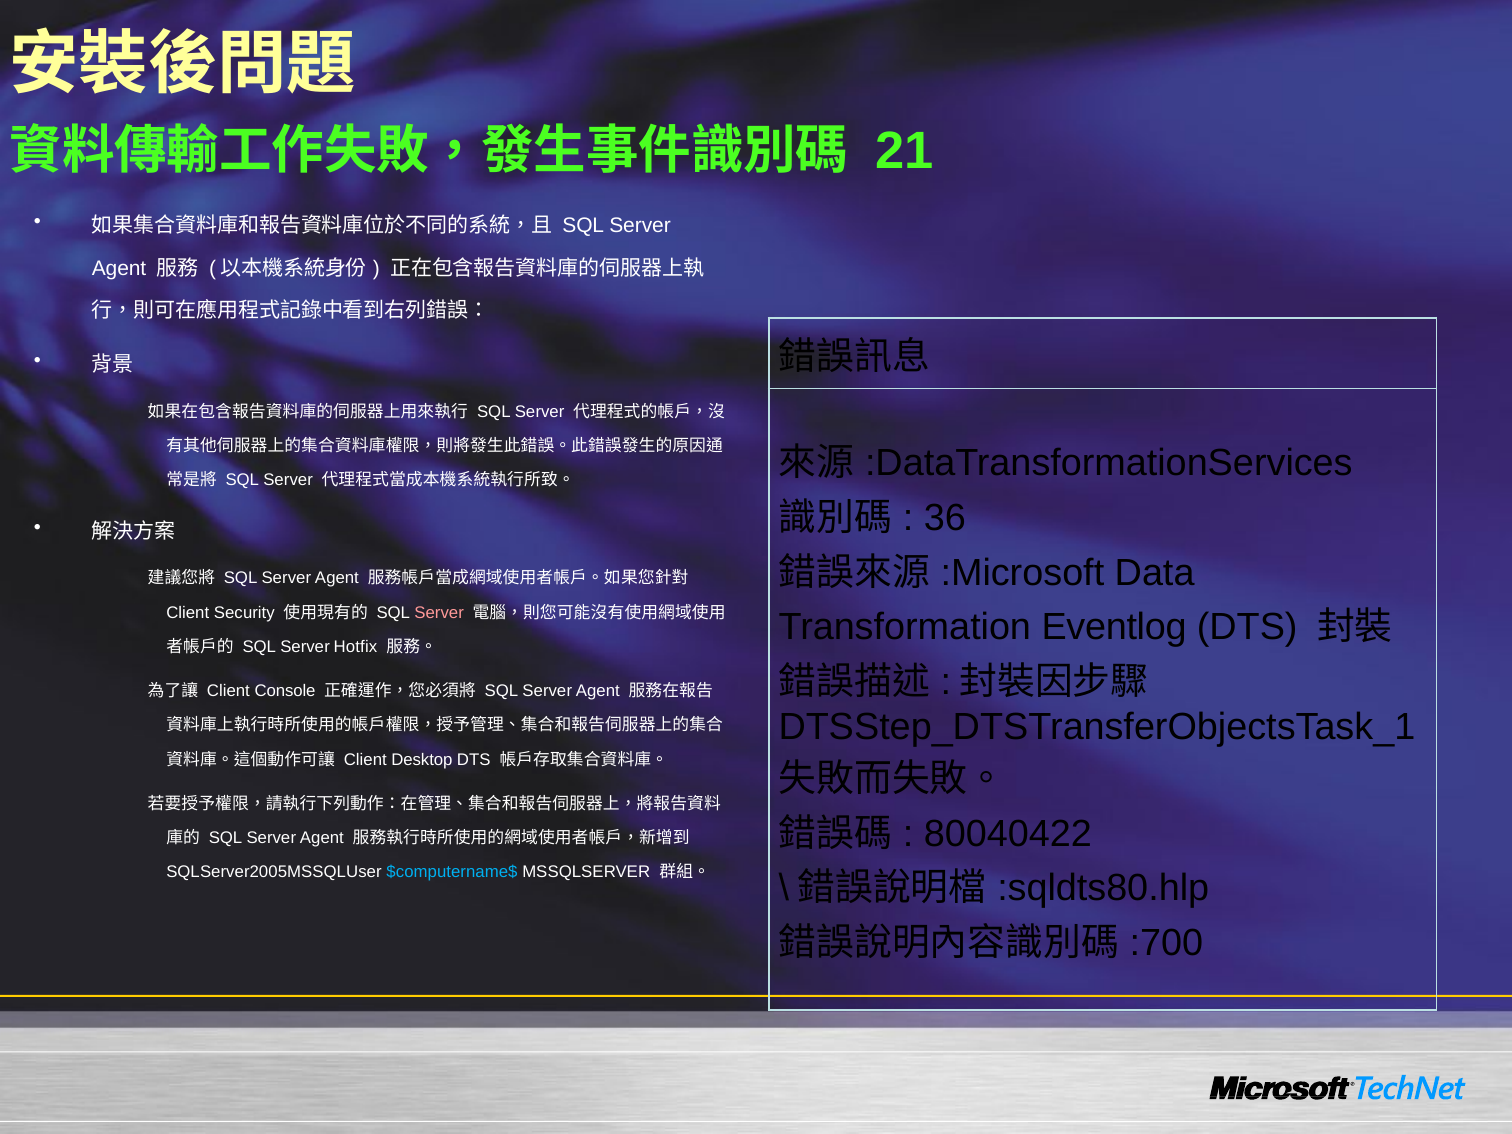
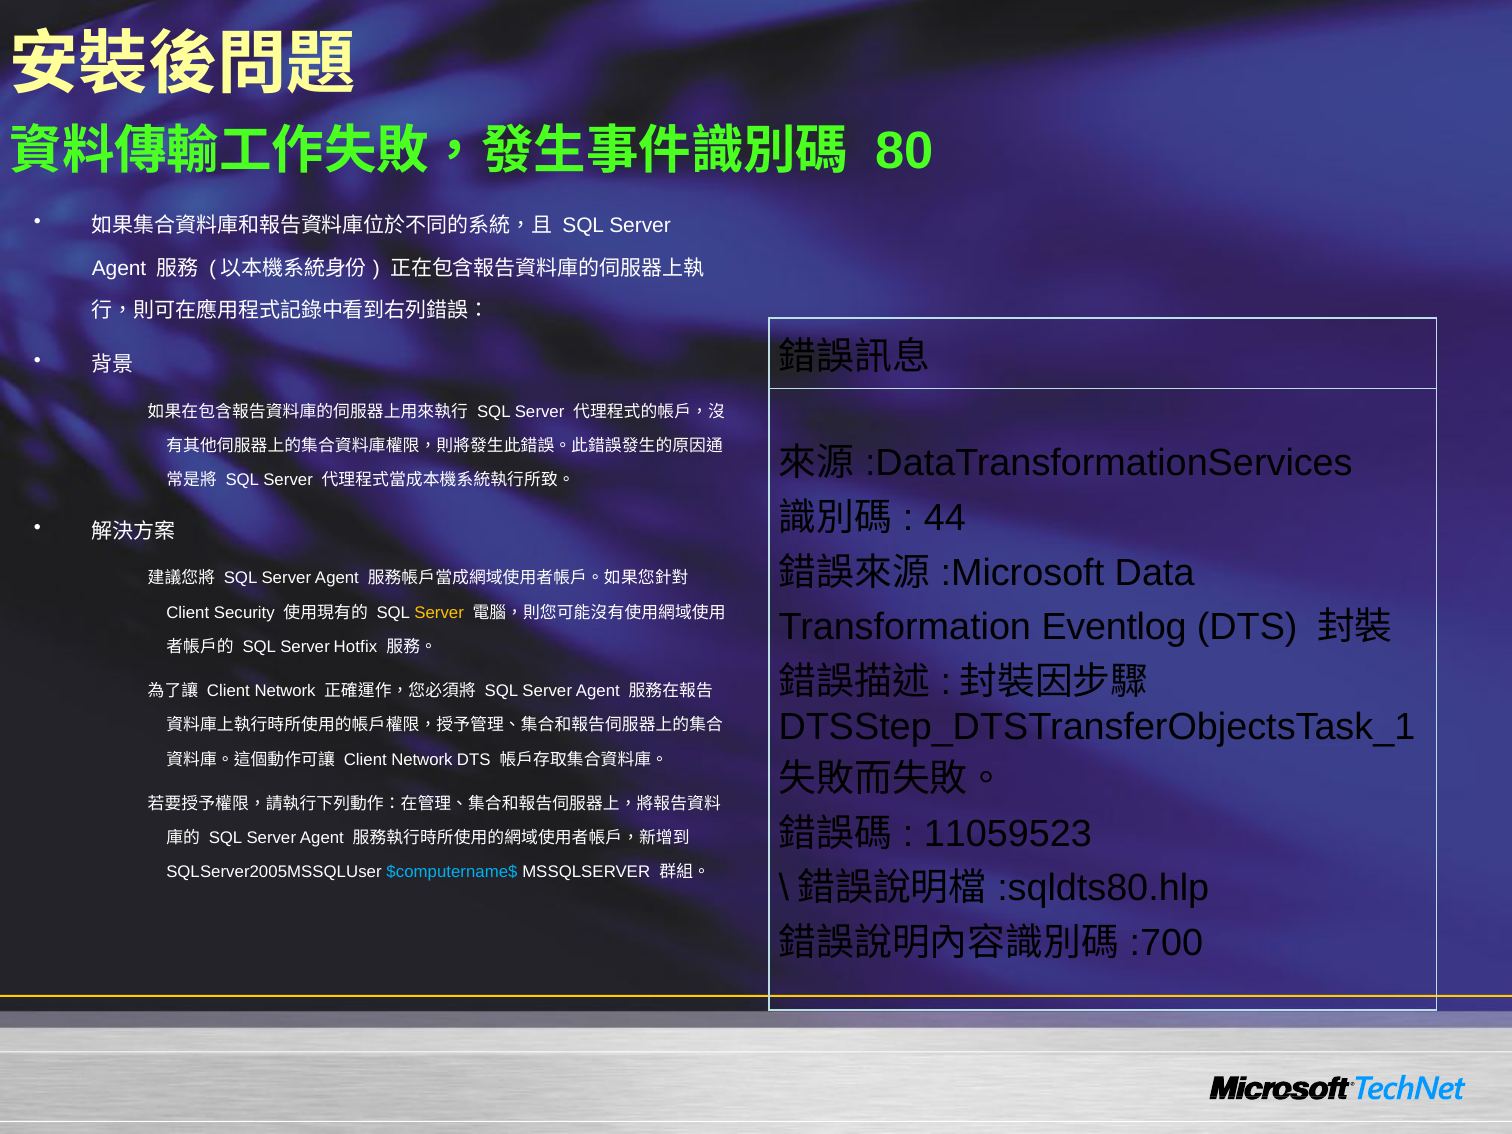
21: 21 -> 80 (904, 151)
36: 36 -> 44 (945, 518)
Server colour: pink -> yellow (439, 613)
Console: Console -> Network (285, 691)
Desktop: Desktop -> Network (422, 760)
80040422: 80040422 -> 11059523 (1008, 834)
